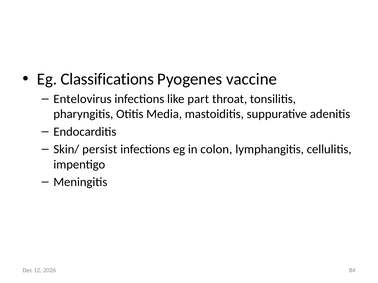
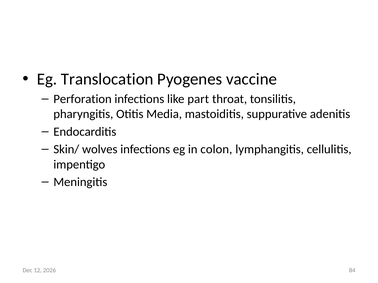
Classifications: Classifications -> Translocation (107, 79)
Entelovirus: Entelovirus -> Perforation (83, 99)
persist: persist -> wolves (100, 150)
